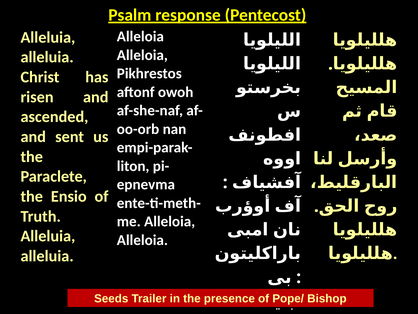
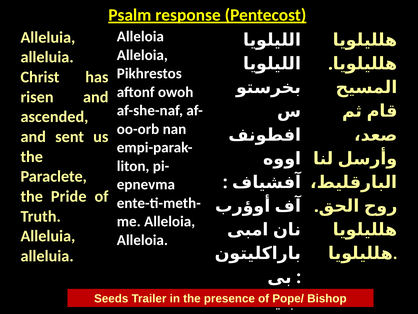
Ensio: Ensio -> Pride (69, 196)
